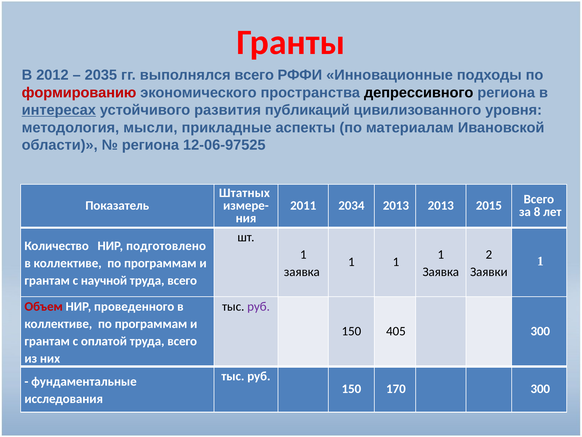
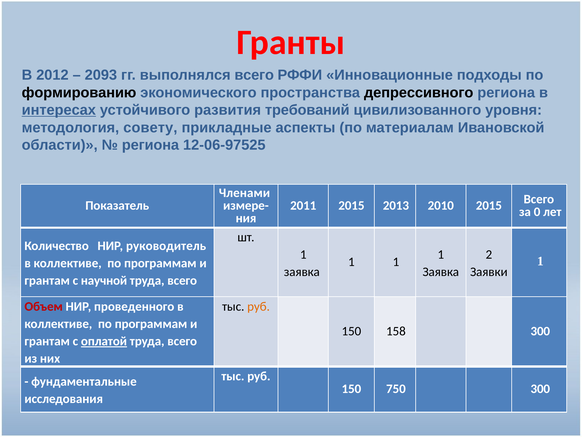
2035: 2035 -> 2093 (101, 75)
формированию colour: red -> black (79, 92)
публикаций: публикаций -> требований (307, 110)
мысли: мысли -> совету (150, 127)
Штатных: Штатных -> Членами (244, 193)
2011 2034: 2034 -> 2015 (351, 205)
2013 2013: 2013 -> 2010 (441, 205)
8: 8 -> 0 (537, 212)
подготовлено: подготовлено -> руководитель (166, 245)
руб colour: purple -> orange (259, 306)
405: 405 -> 158 (396, 331)
оплатой underline: none -> present (104, 341)
170: 170 -> 750 (396, 388)
